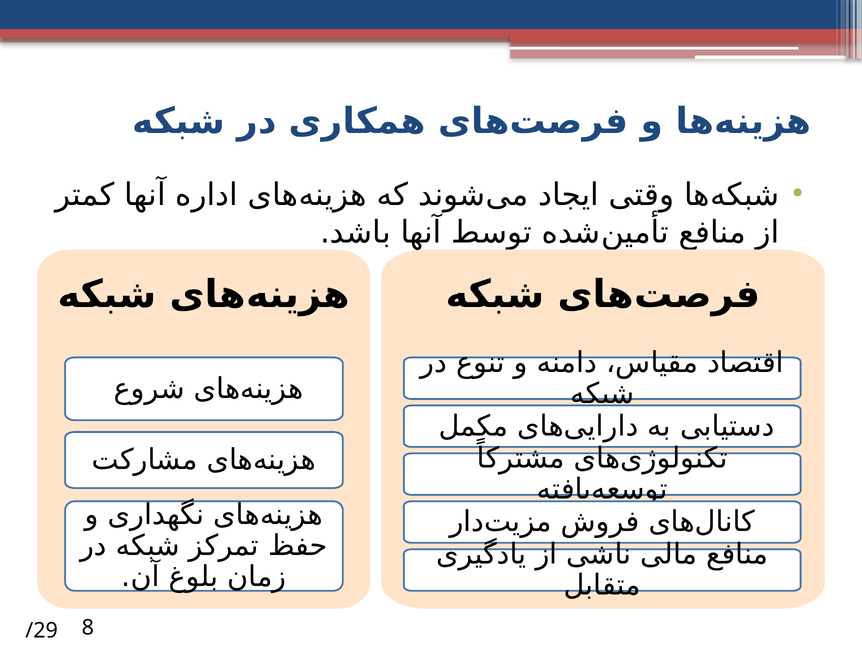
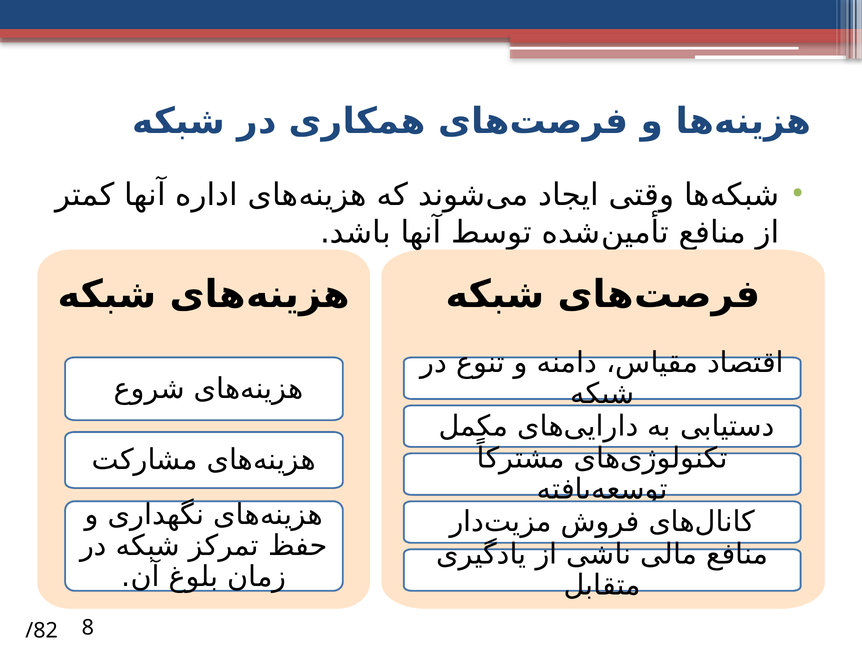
/29: /29 -> /82 (42, 630)
